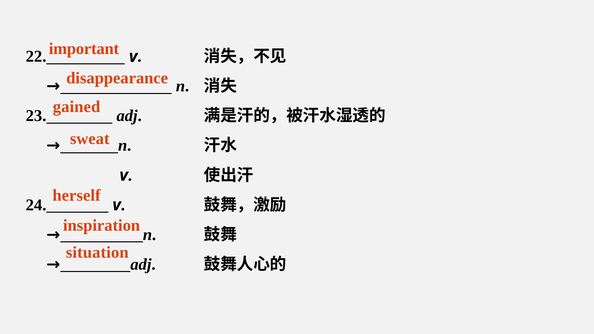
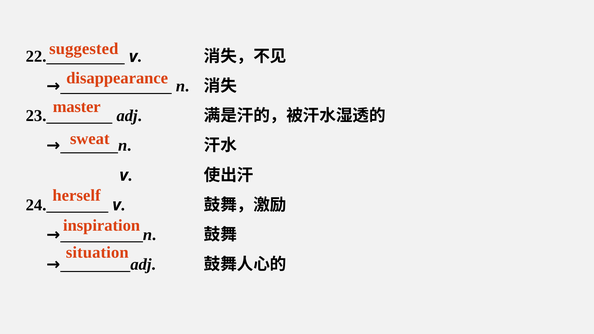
important: important -> suggested (84, 49)
gained: gained -> master (77, 107)
